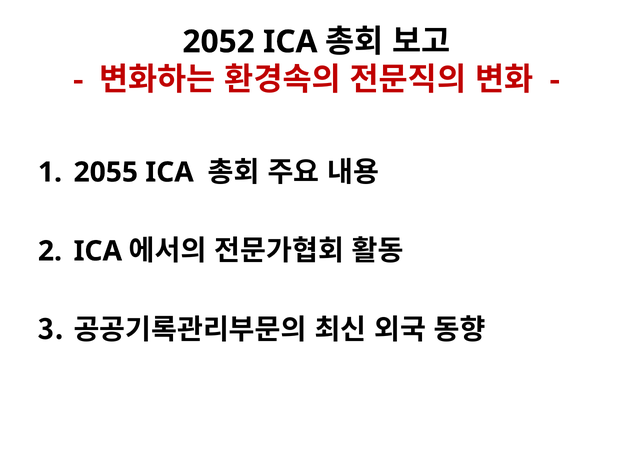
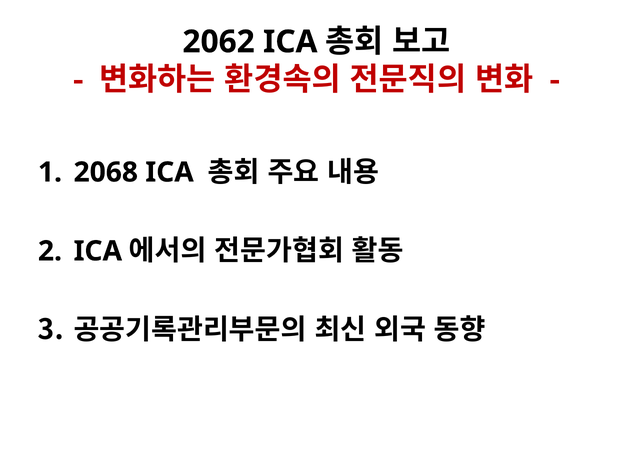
2052: 2052 -> 2062 (219, 42)
2055: 2055 -> 2068 (106, 172)
